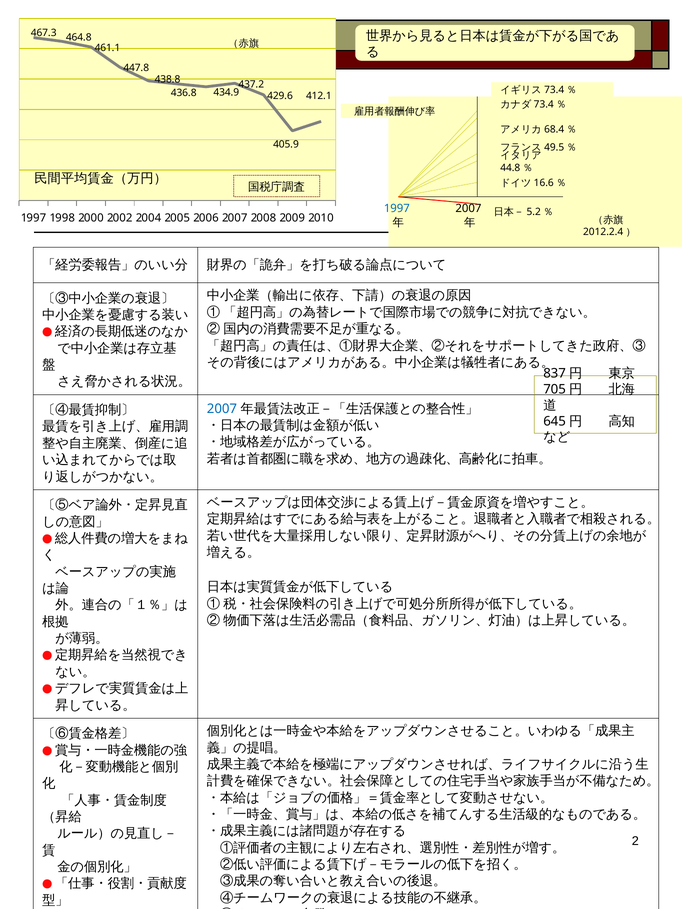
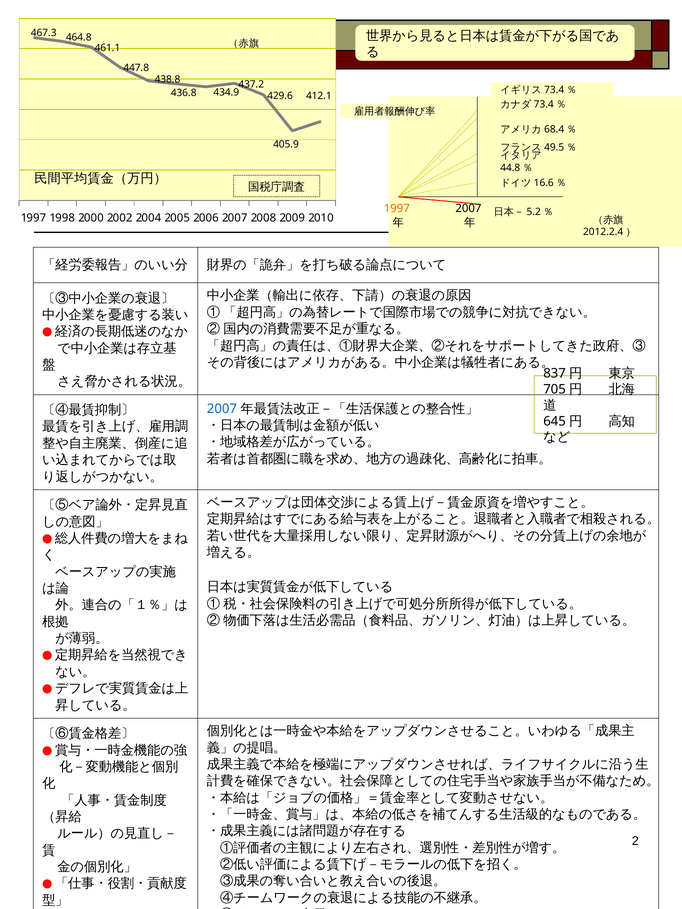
1997 colour: blue -> orange (397, 209)
